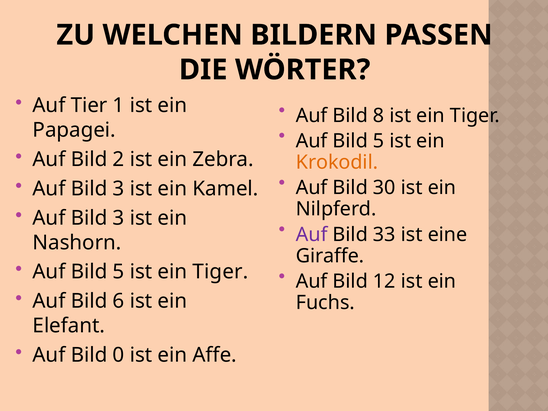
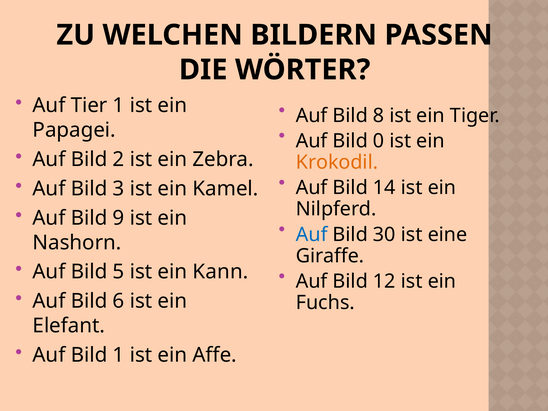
5: 5 -> 0 (379, 141)
30: 30 -> 14 (384, 188)
3: 3 -> 9 (119, 218)
Auf colour: purple -> blue (312, 235)
33: 33 -> 30 (384, 235)
5 ist ein Tiger: Tiger -> Kann (221, 272)
Bild 0: 0 -> 1 (119, 355)
